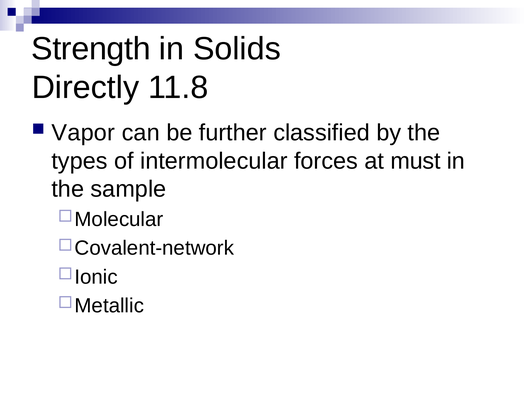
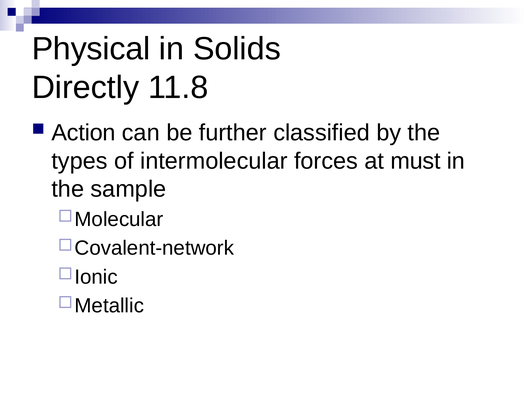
Strength: Strength -> Physical (91, 49)
Vapor: Vapor -> Action (84, 133)
